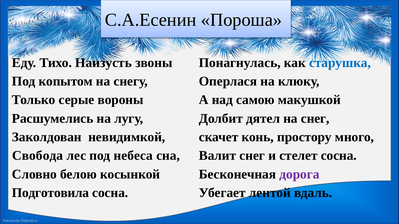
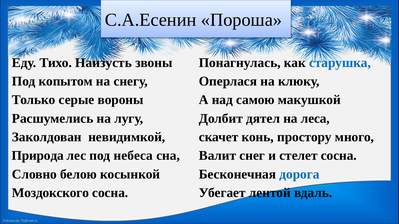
на снег: снег -> леса (315, 119)
Свобода: Свобода -> Природа (38, 156)
дорога colour: purple -> blue (299, 175)
Подготовила: Подготовила -> Моздокского (50, 193)
